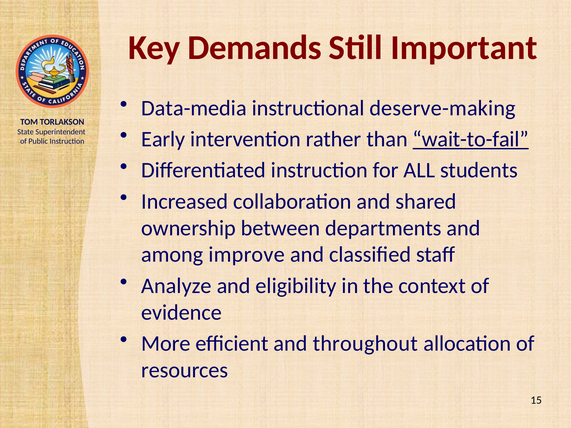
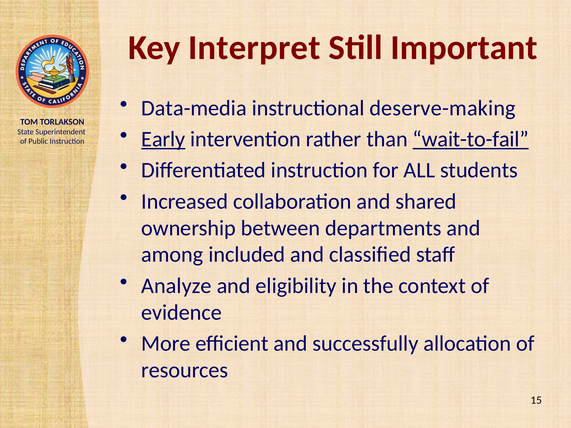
Demands: Demands -> Interpret (254, 48)
Early underline: none -> present (163, 139)
improve: improve -> included (247, 255)
throughout: throughout -> successfully (365, 344)
